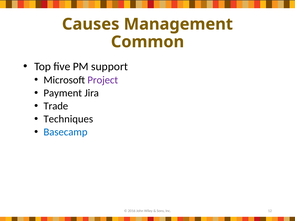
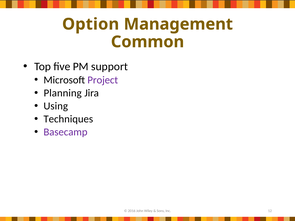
Causes: Causes -> Option (91, 24)
Payment: Payment -> Planning (63, 93)
Trade: Trade -> Using (56, 106)
Basecamp colour: blue -> purple (65, 132)
